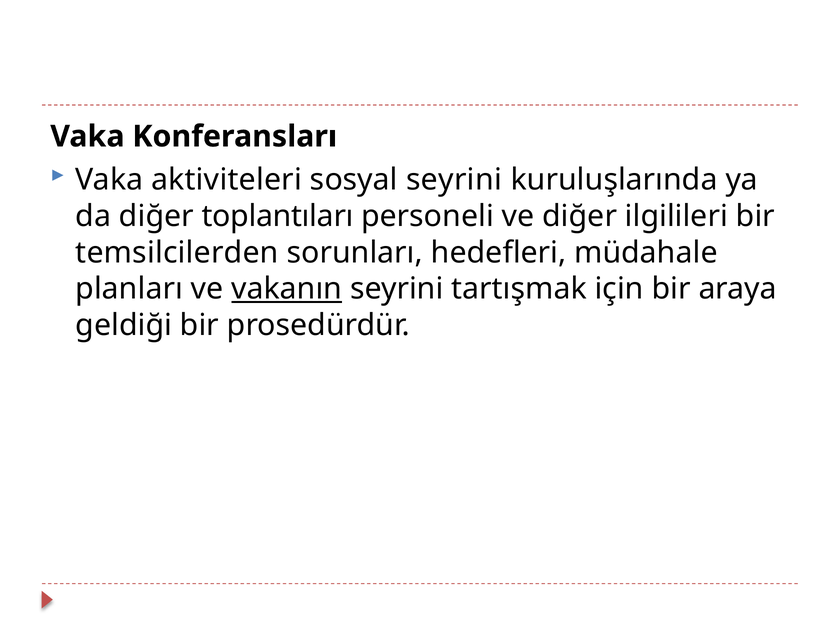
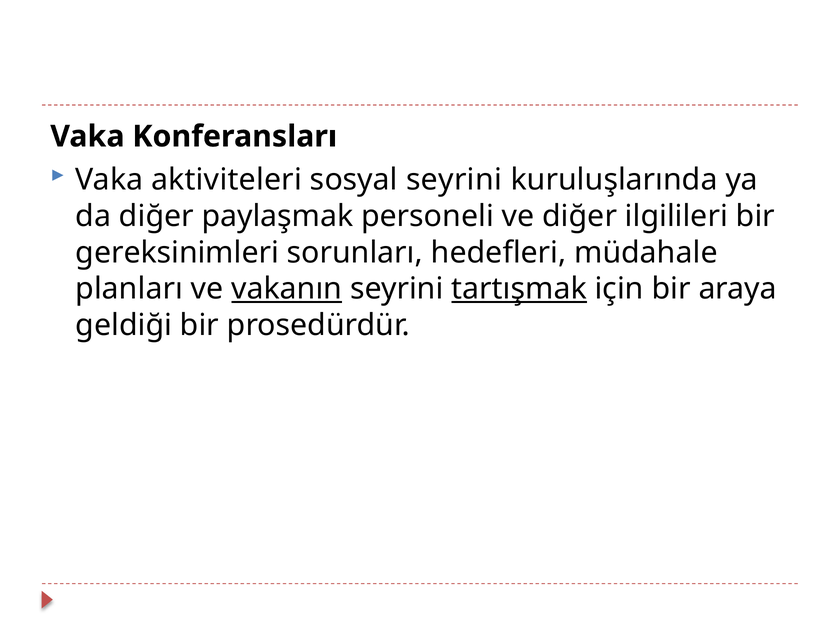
toplantıları: toplantıları -> paylaşmak (277, 216)
temsilcilerden: temsilcilerden -> gereksinimleri (177, 253)
tartışmak underline: none -> present (519, 289)
